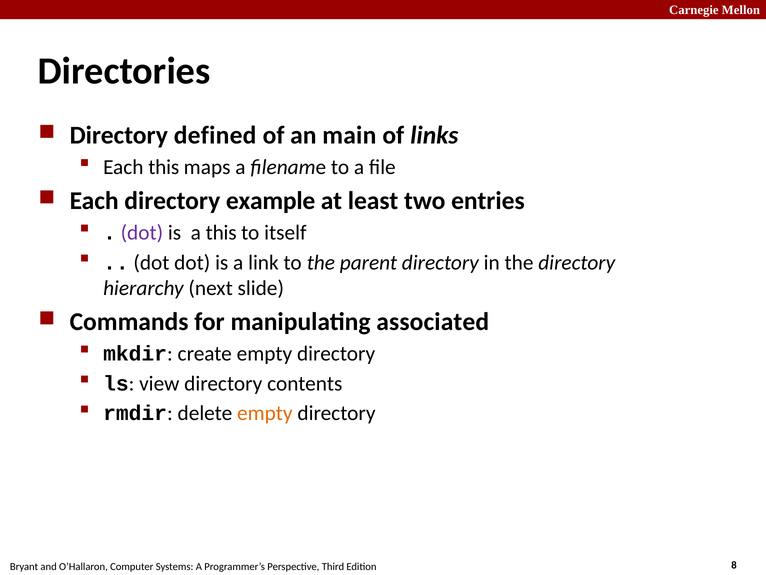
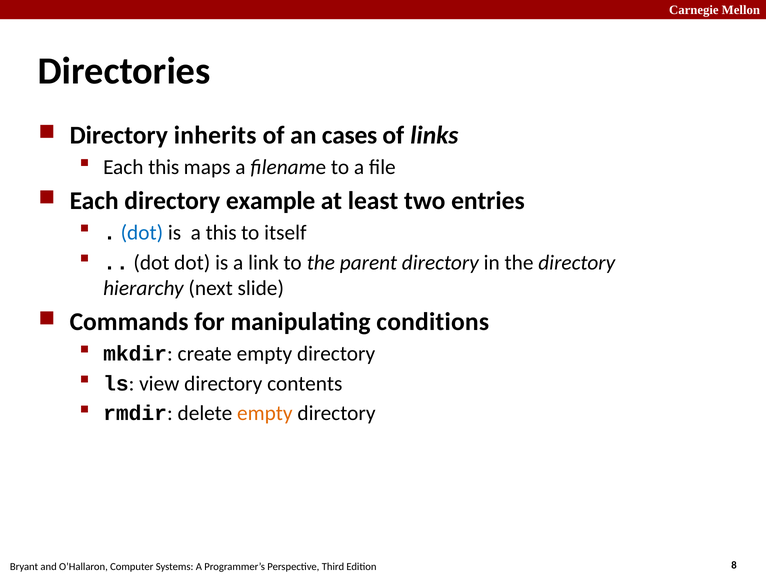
defined: defined -> inherits (215, 135)
main: main -> cases (350, 135)
dot colour: purple -> blue (142, 233)
associated: associated -> conditions (433, 321)
